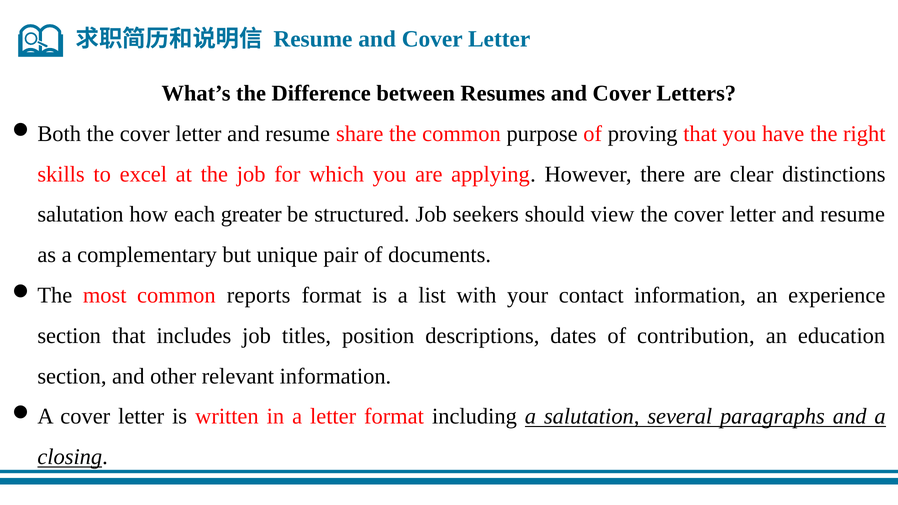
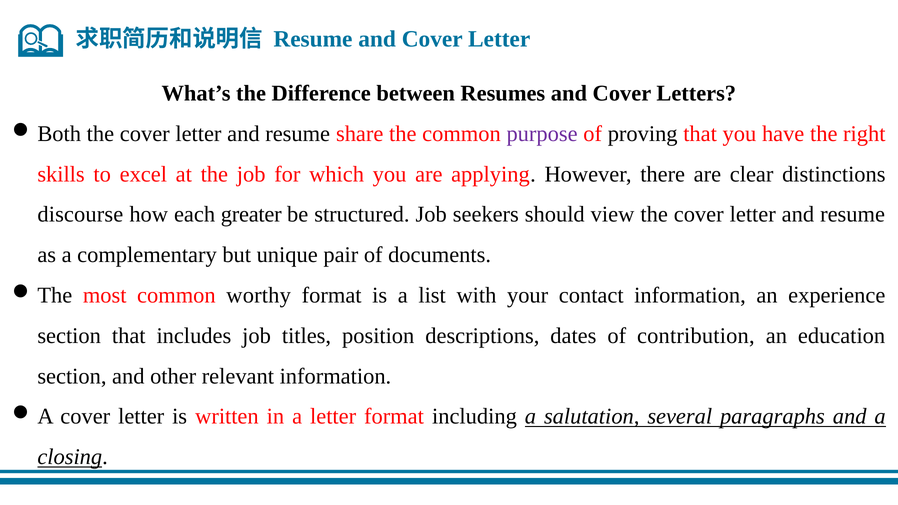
purpose colour: black -> purple (542, 134)
salutation: salutation -> discourse (80, 215)
reports: reports -> worthy (259, 295)
